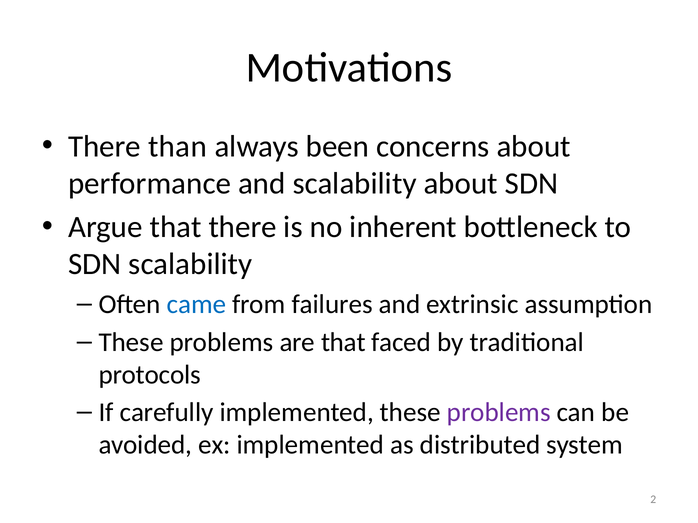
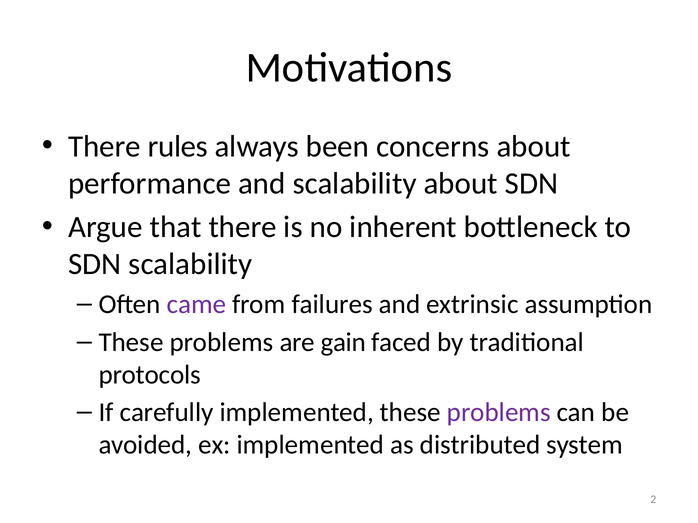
than: than -> rules (178, 146)
came colour: blue -> purple (196, 304)
are that: that -> gain (343, 342)
